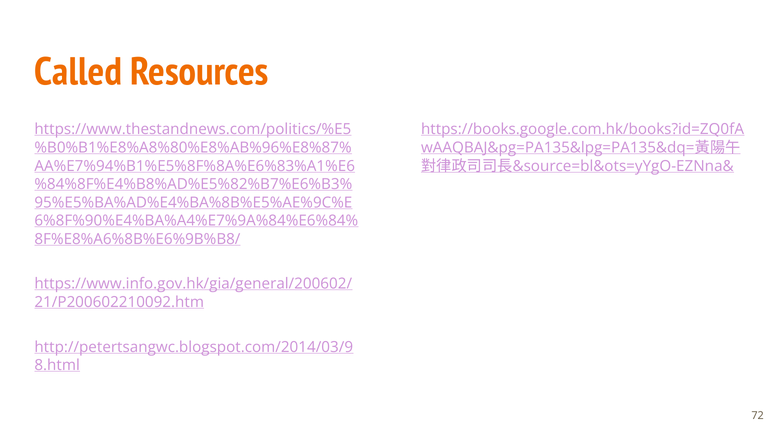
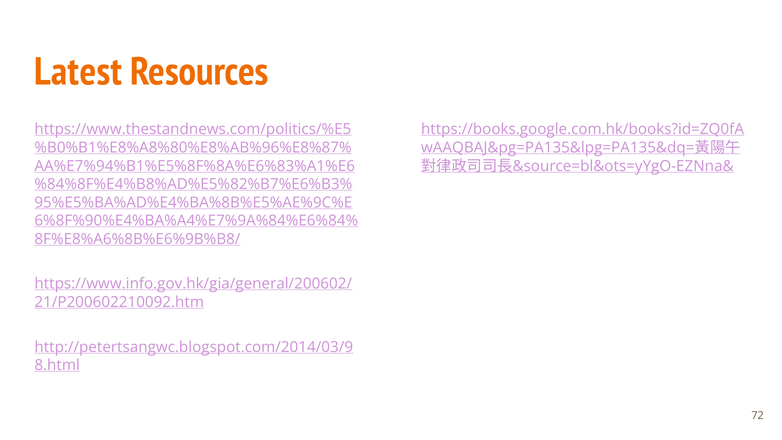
Called: Called -> Latest (78, 72)
